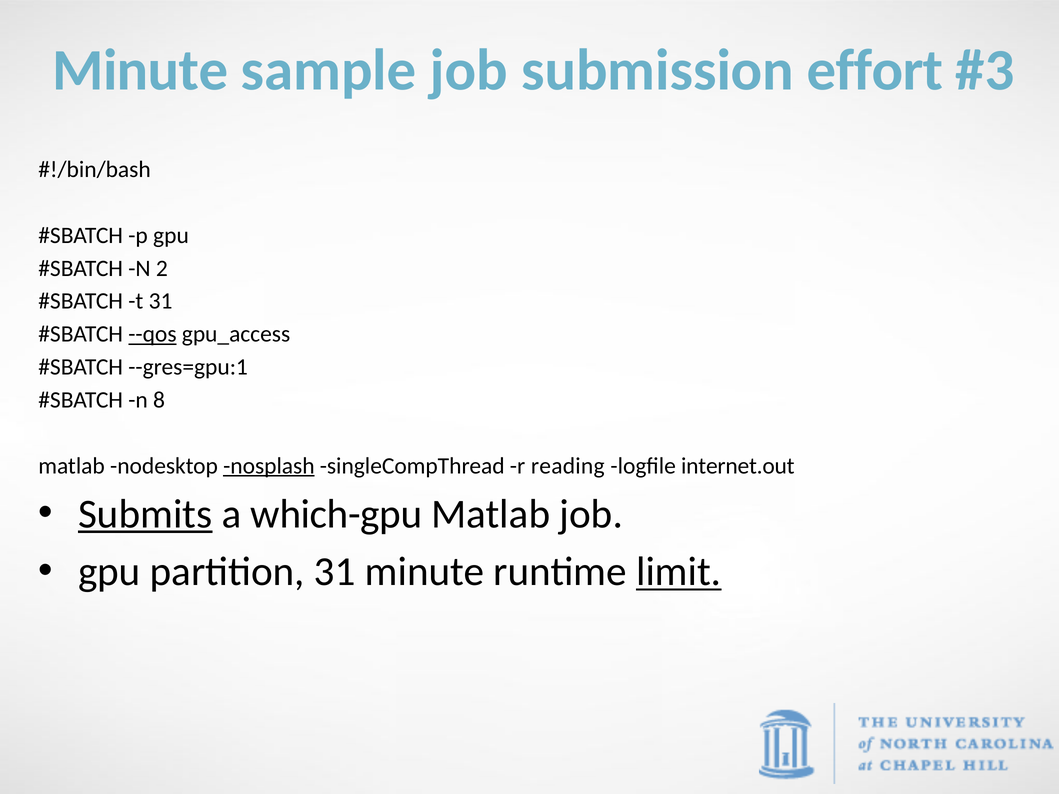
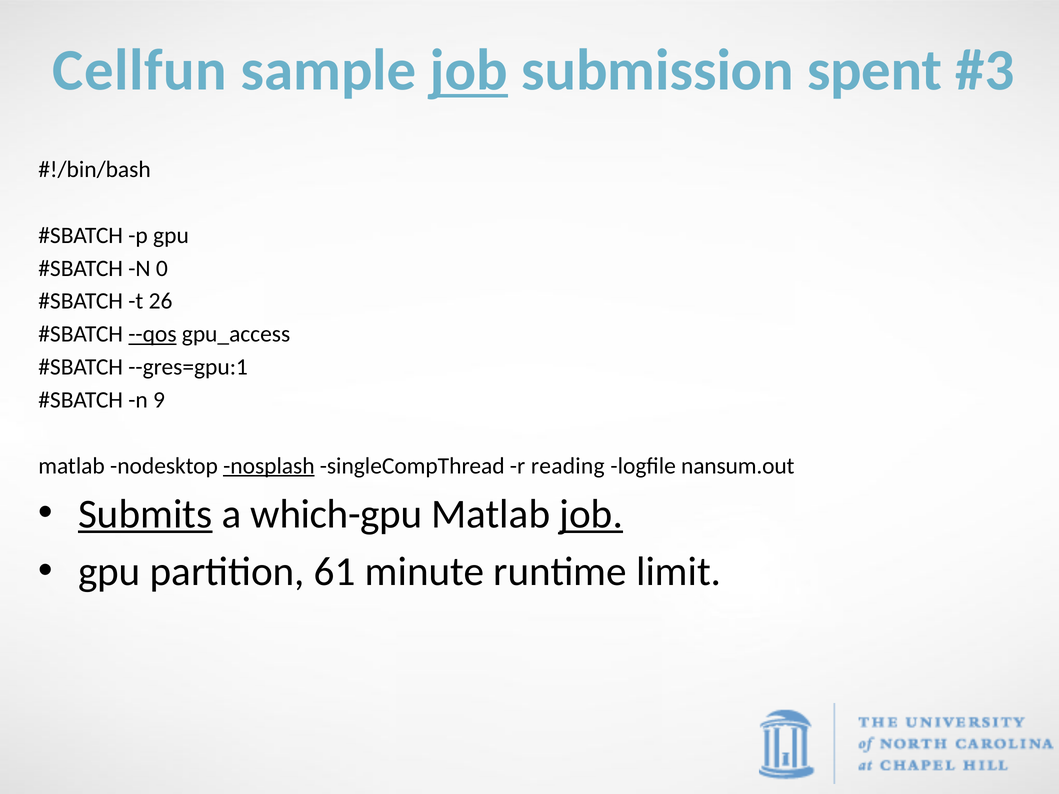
Minute: Minute -> Cellfun (140, 71)
job underline: none -> present (469, 71)
effort: effort -> spent (875, 71)
2: 2 -> 0 (162, 268)
t 31: 31 -> 26 (161, 301)
8: 8 -> 9 (159, 400)
internet.out: internet.out -> nansum.out (738, 466)
job underline: none -> present (591, 514)
partition 31: 31 -> 61 (335, 572)
limit underline: present -> none (679, 572)
